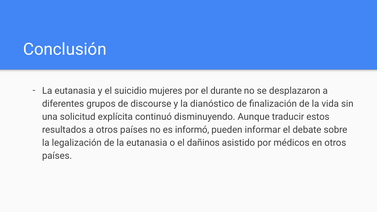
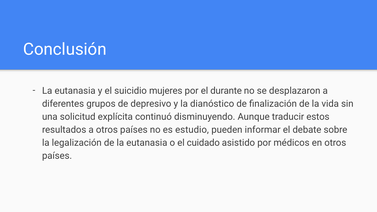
discourse: discourse -> depresivo (151, 104)
informó: informó -> estudio (192, 130)
dañinos: dañinos -> cuidado (203, 143)
